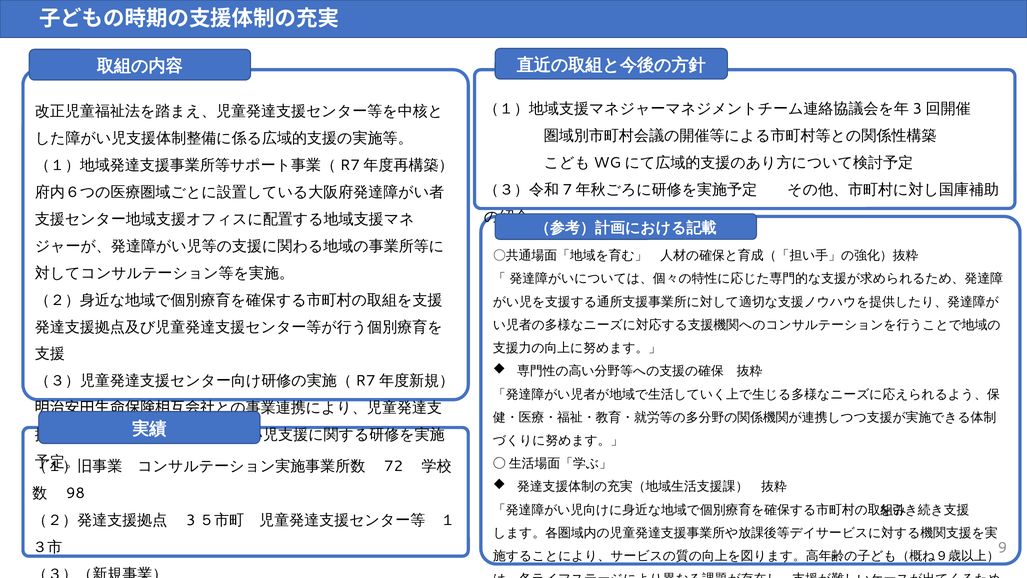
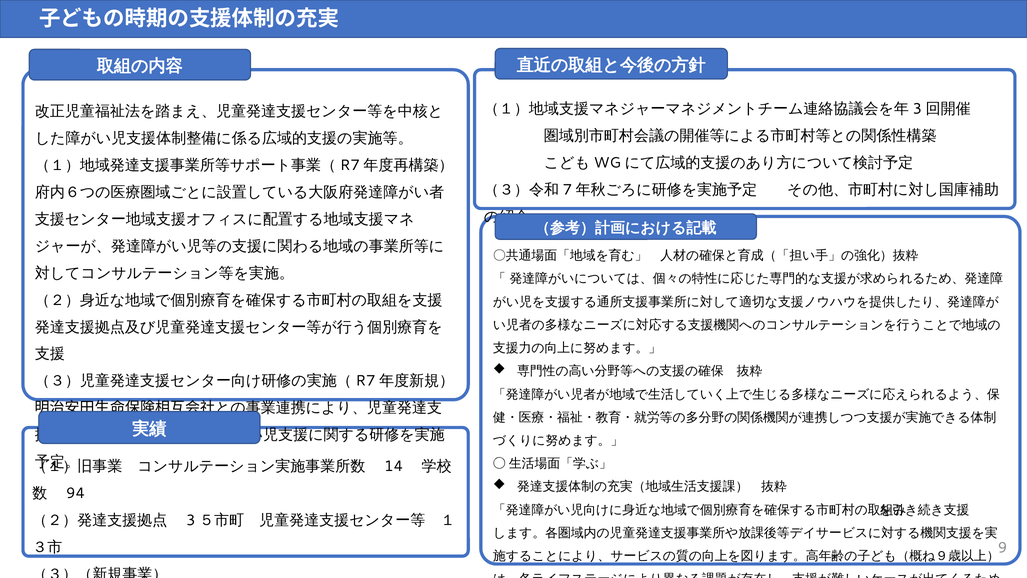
72: 72 -> 14 (394, 466)
98: 98 -> 94 (75, 493)
